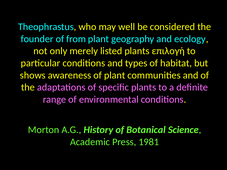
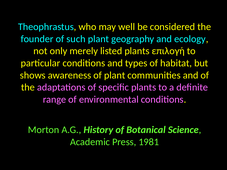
from: from -> such (76, 39)
